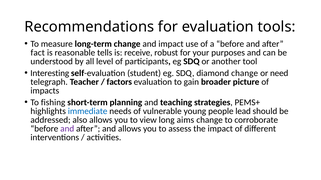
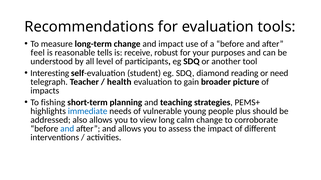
fact: fact -> feel (38, 53)
diamond change: change -> reading (245, 73)
factors: factors -> health (119, 82)
lead: lead -> plus (243, 112)
aims: aims -> calm (185, 120)
and colour: purple -> blue (67, 129)
